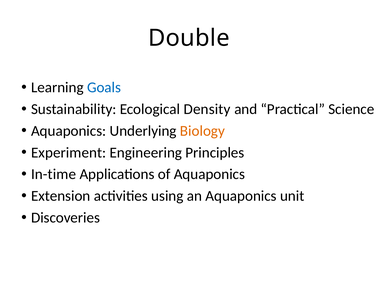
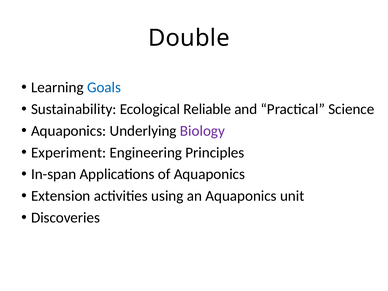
Density: Density -> Reliable (207, 109)
Biology colour: orange -> purple (202, 131)
In-time: In-time -> In-span (54, 174)
